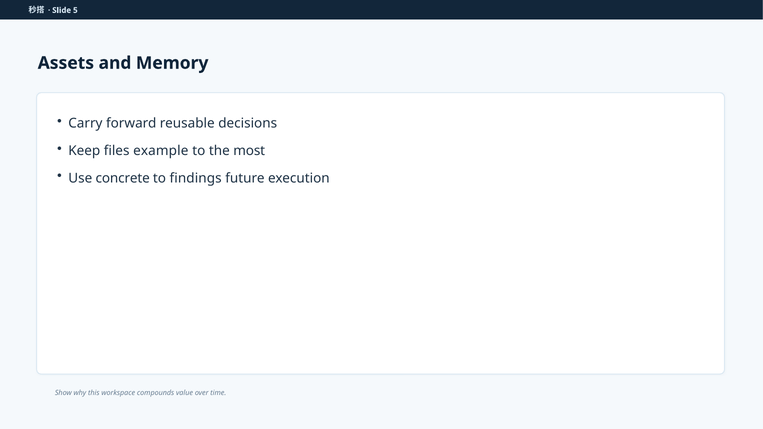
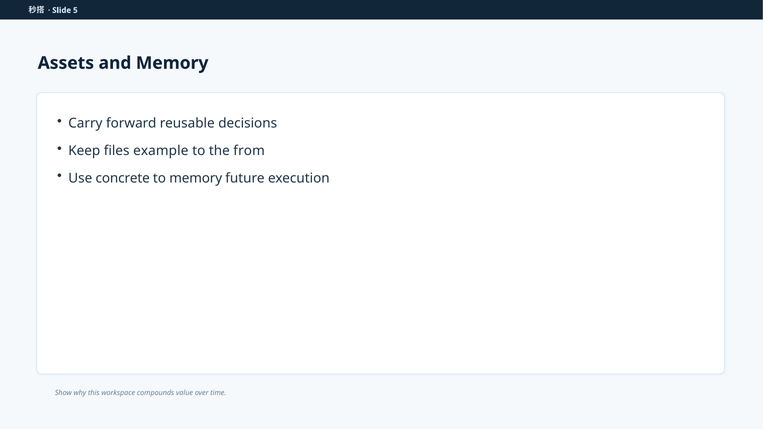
most: most -> from (249, 151)
to findings: findings -> memory (196, 178)
